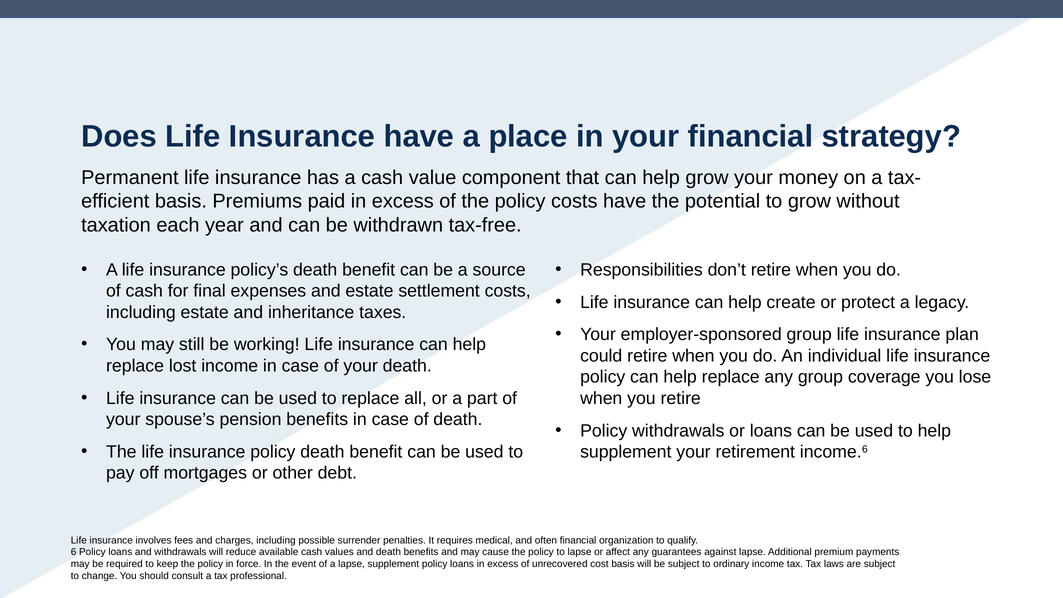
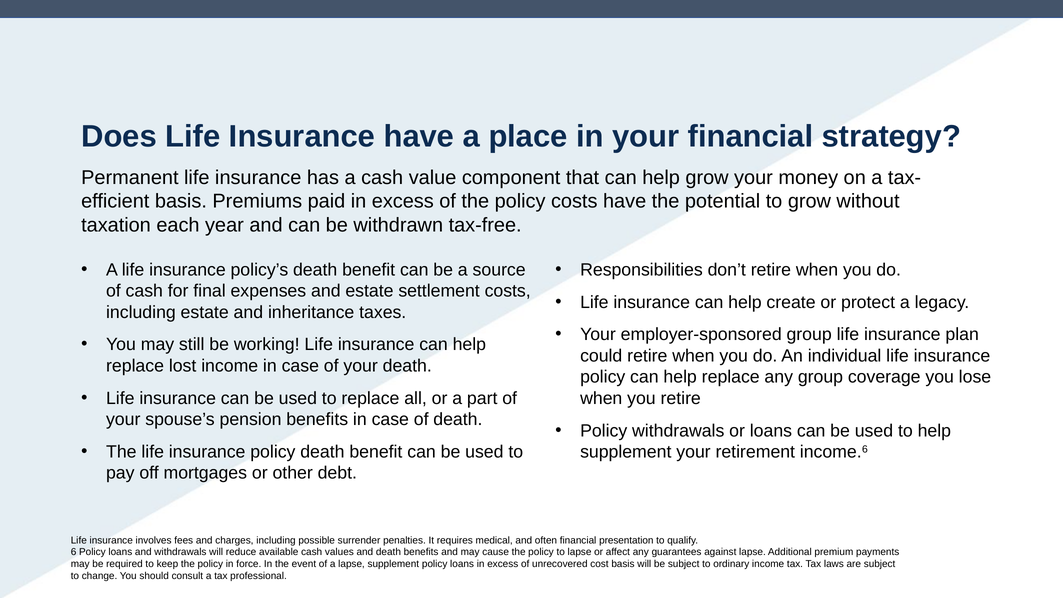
organization: organization -> presentation (626, 540)
